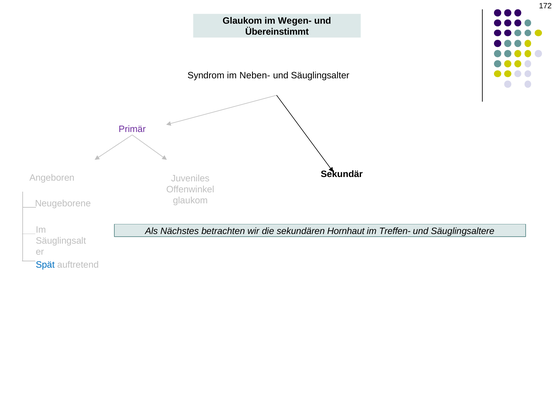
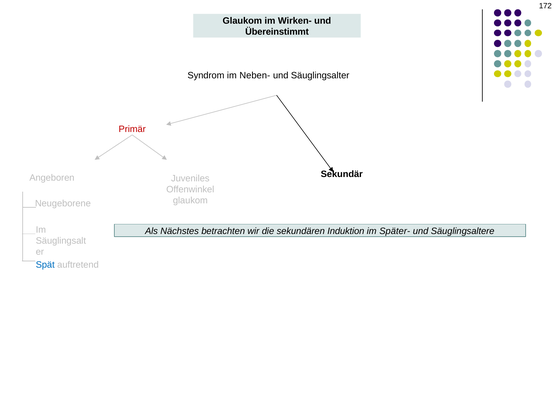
Wegen-: Wegen- -> Wirken- (295, 21)
Primär colour: purple -> red (132, 129)
Hornhaut: Hornhaut -> Induktion (346, 231)
Treffen-: Treffen- -> Später- (395, 231)
